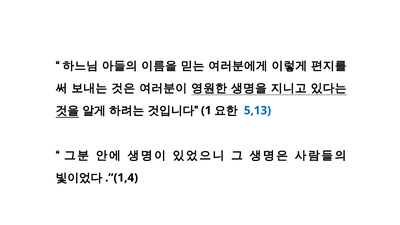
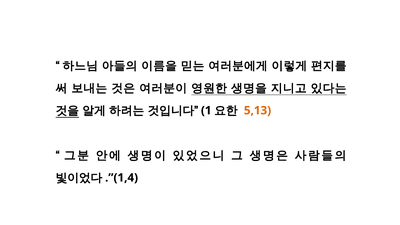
5,13 colour: blue -> orange (258, 110)
